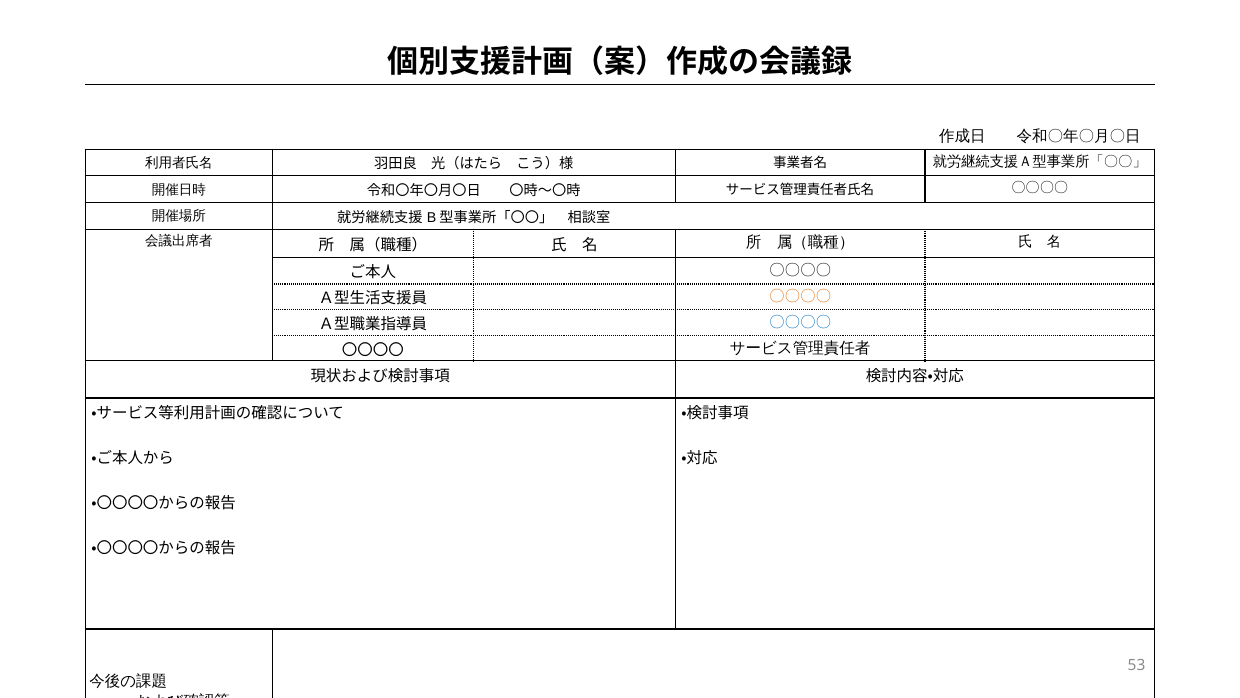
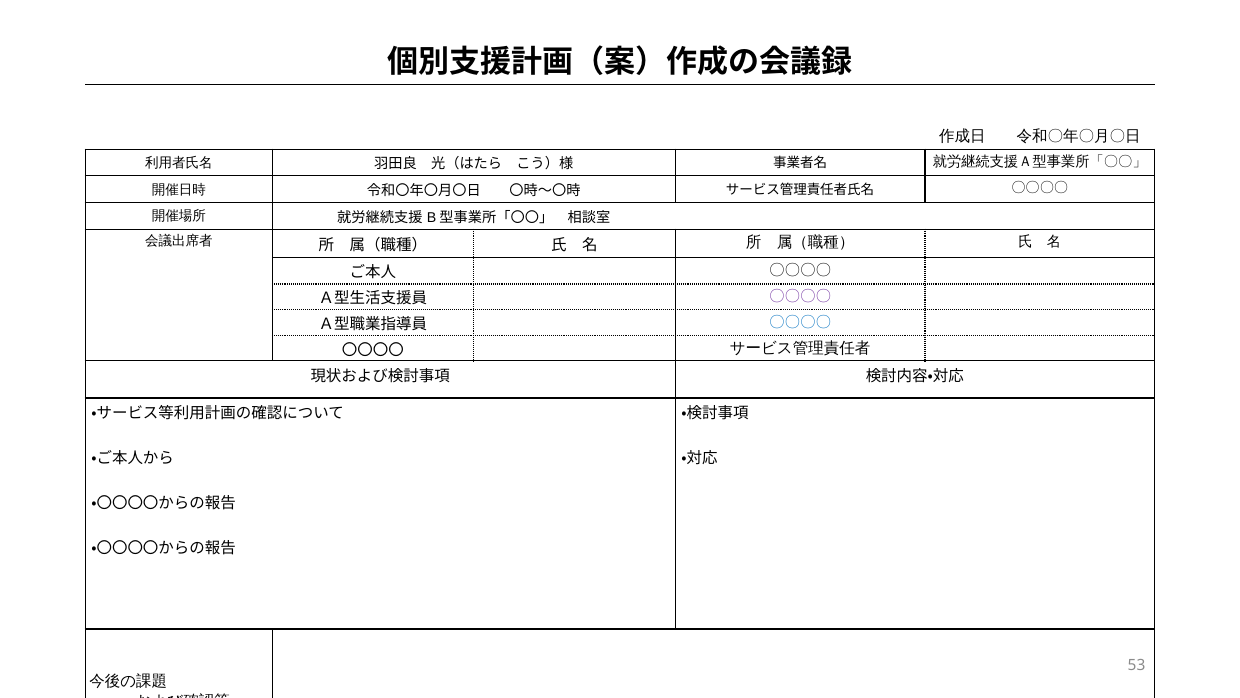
〇〇〇〇 colour: orange -> purple (800, 297)
